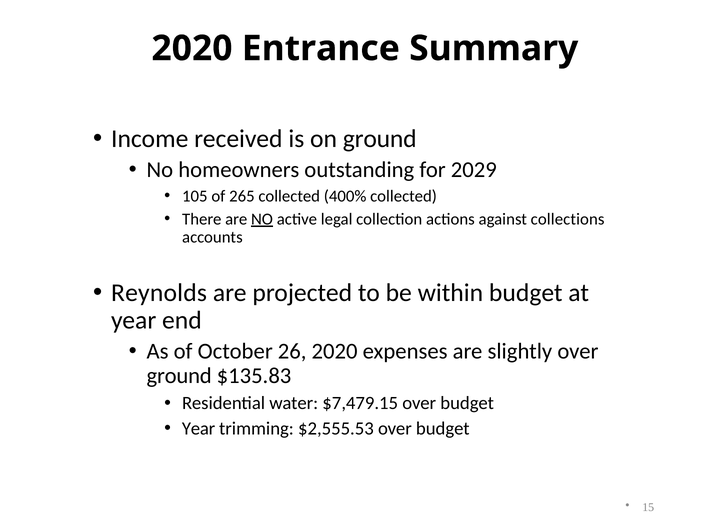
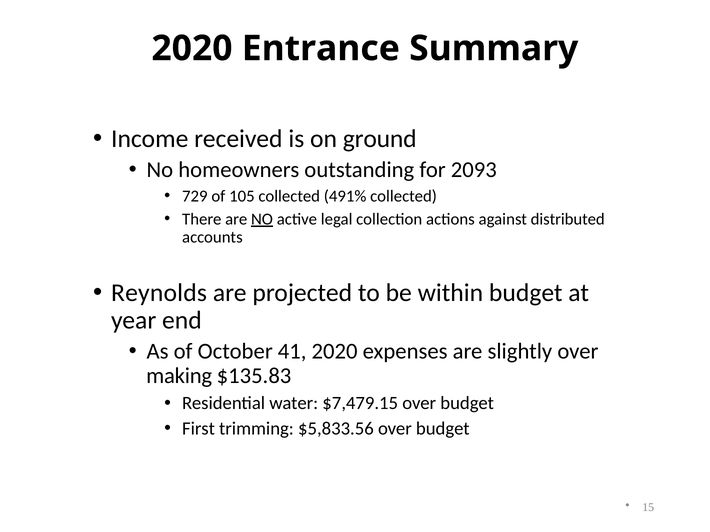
2029: 2029 -> 2093 (474, 170)
105: 105 -> 729 (195, 196)
265: 265 -> 105 (242, 196)
400%: 400% -> 491% (345, 196)
collections: collections -> distributed (568, 219)
26: 26 -> 41 (292, 352)
ground: ground -> making (179, 376)
Year: Year -> First (198, 429)
$2,555.53: $2,555.53 -> $5,833.56 (336, 429)
